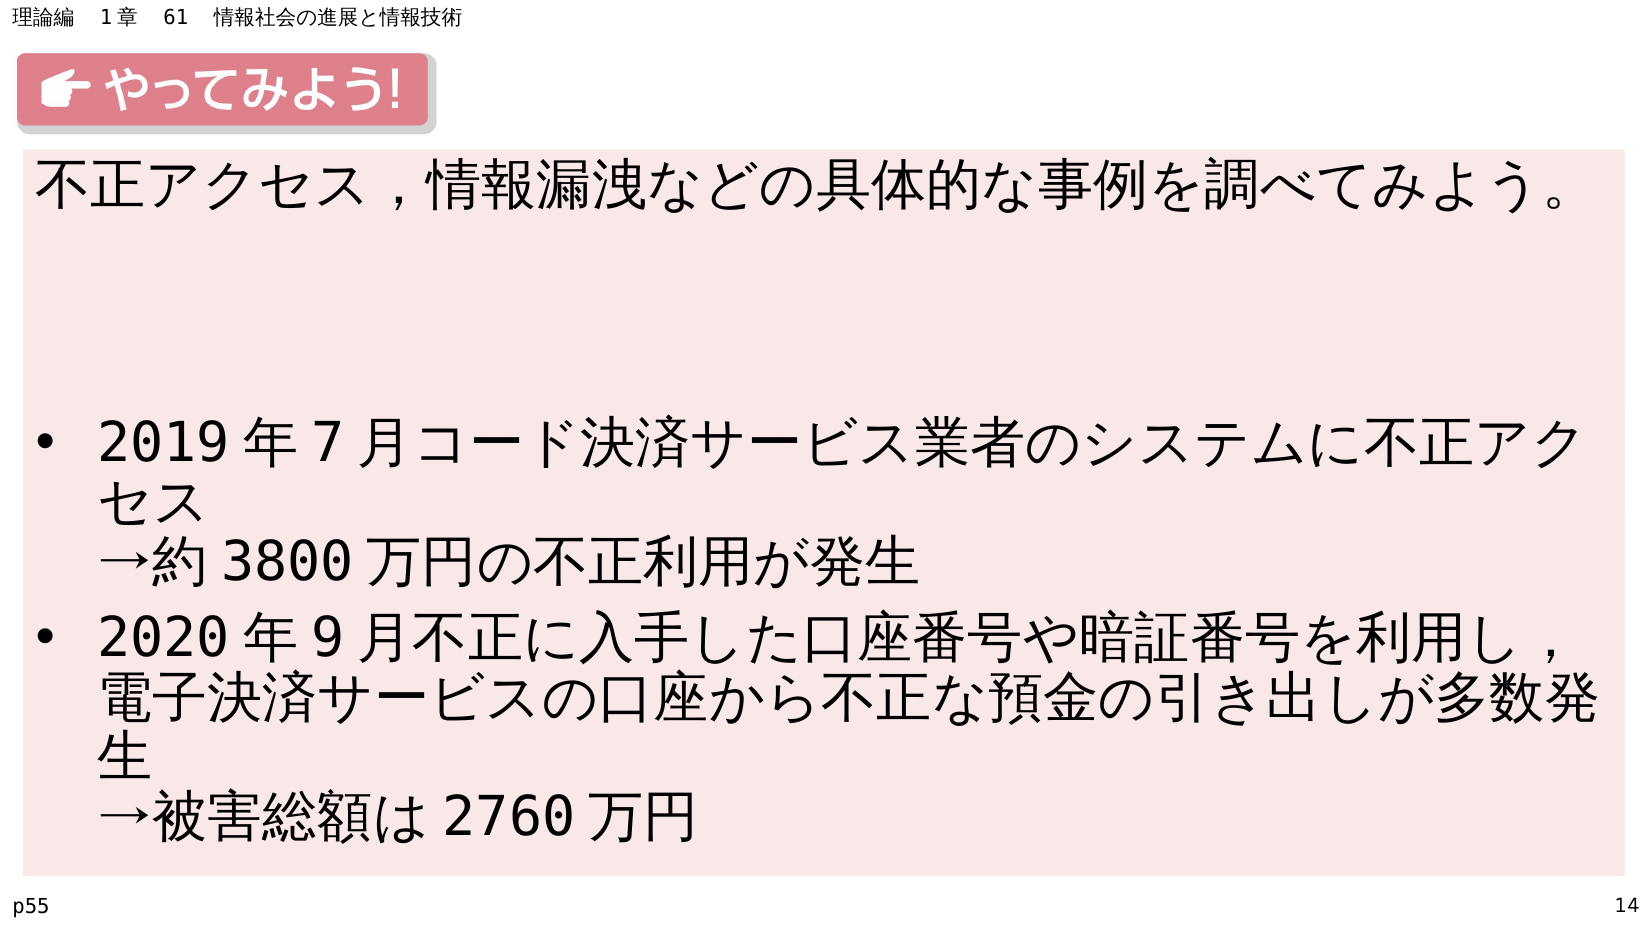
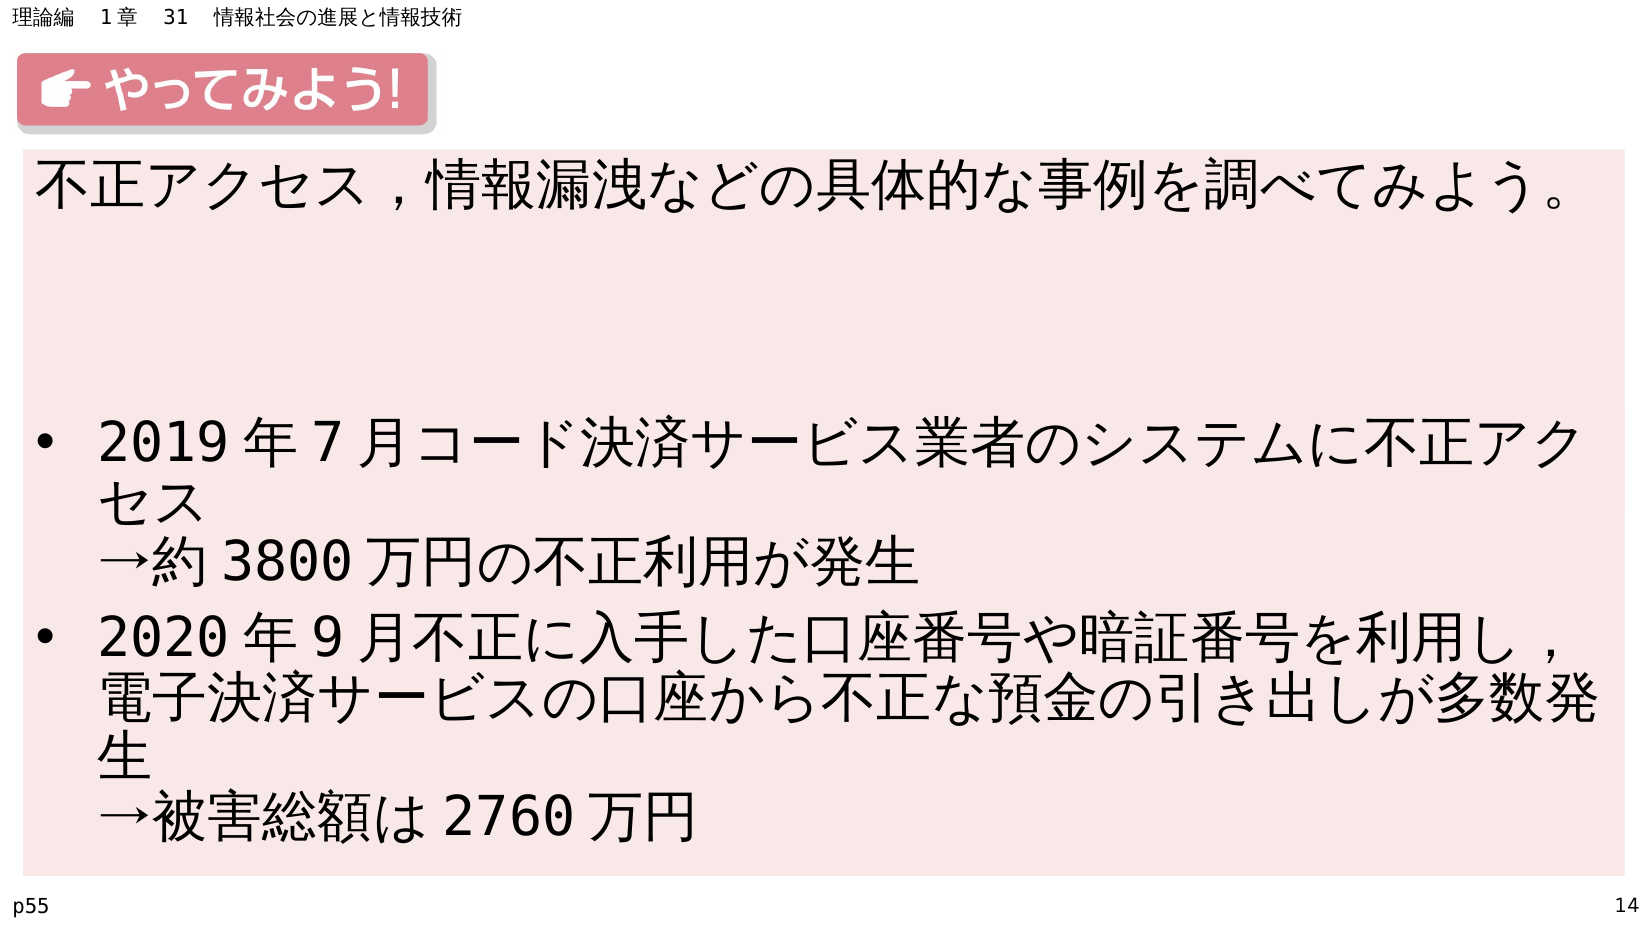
61: 61 -> 31 (176, 17)
